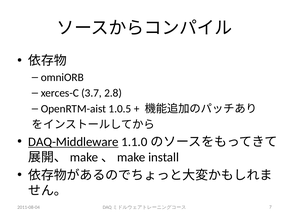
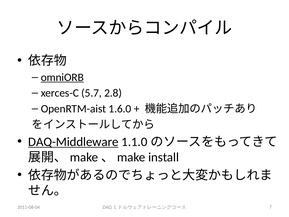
omniORB underline: none -> present (62, 77)
3.7: 3.7 -> 5.7 (92, 93)
1.0.5: 1.0.5 -> 1.6.0 (120, 109)
